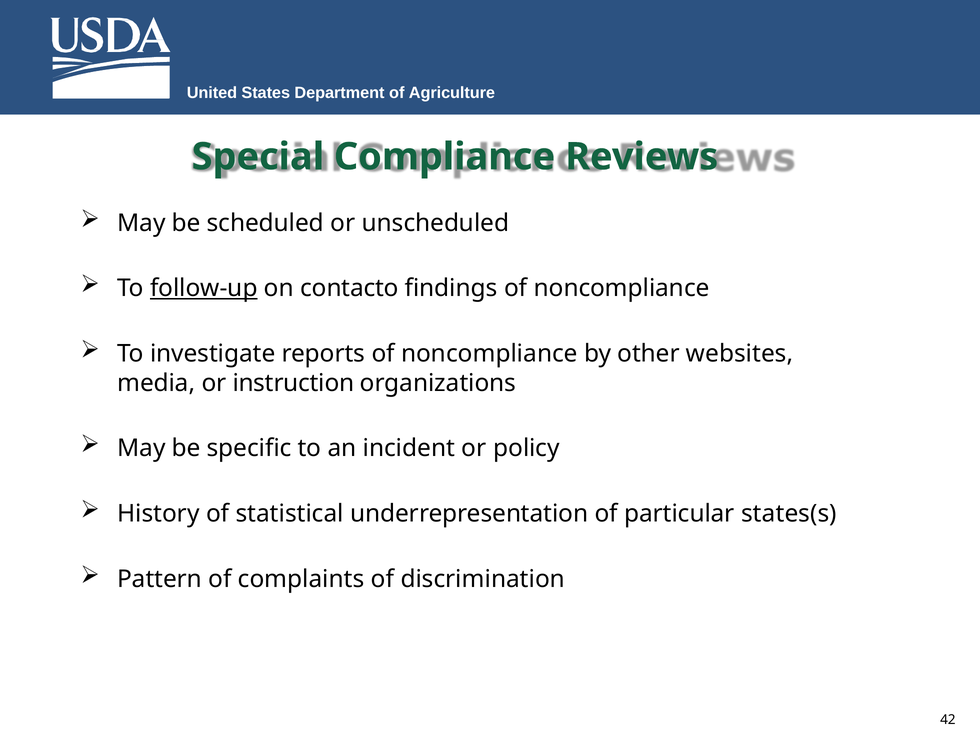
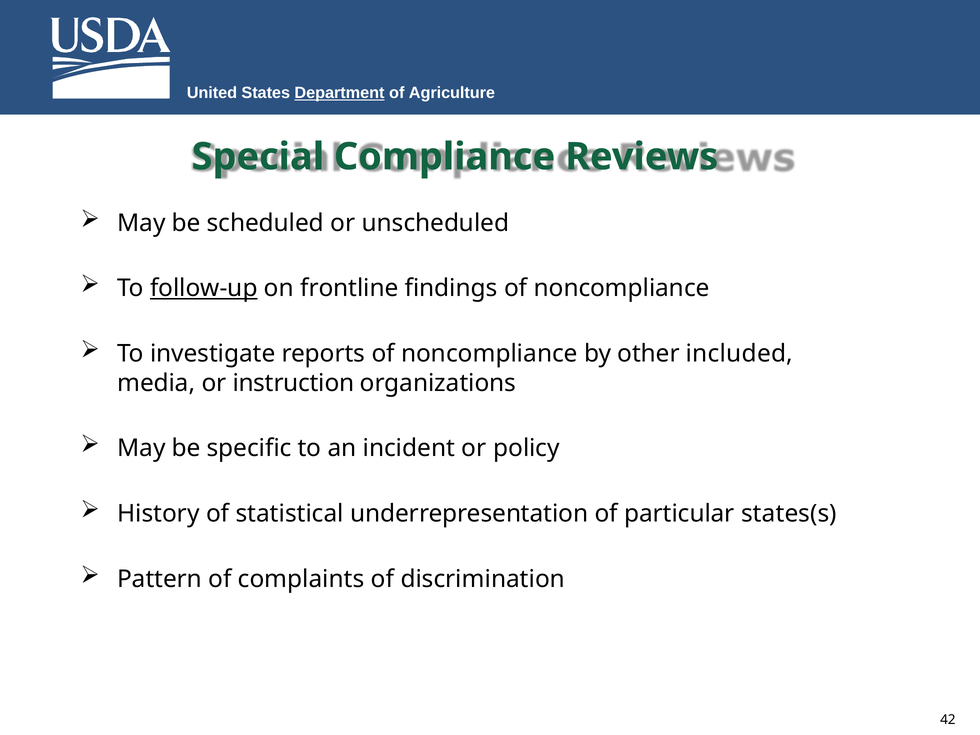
Department underline: none -> present (339, 93)
contacto: contacto -> frontline (349, 288)
websites: websites -> included (739, 354)
